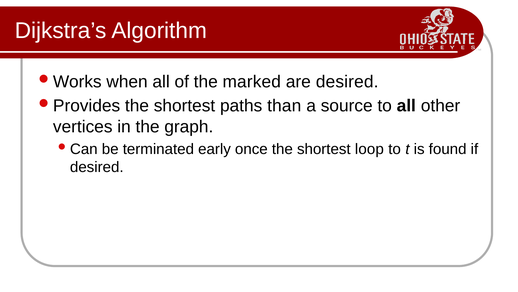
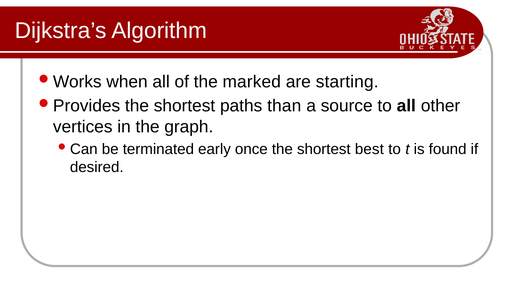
are desired: desired -> starting (347, 82)
loop: loop -> best (369, 149)
